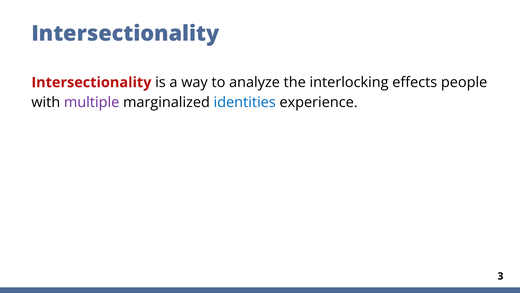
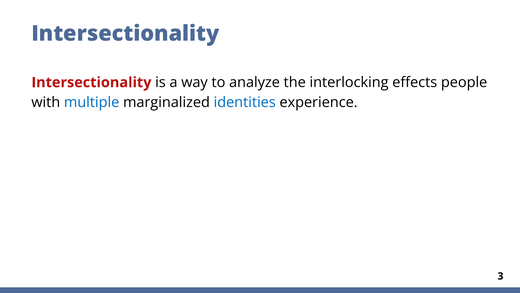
multiple colour: purple -> blue (92, 102)
